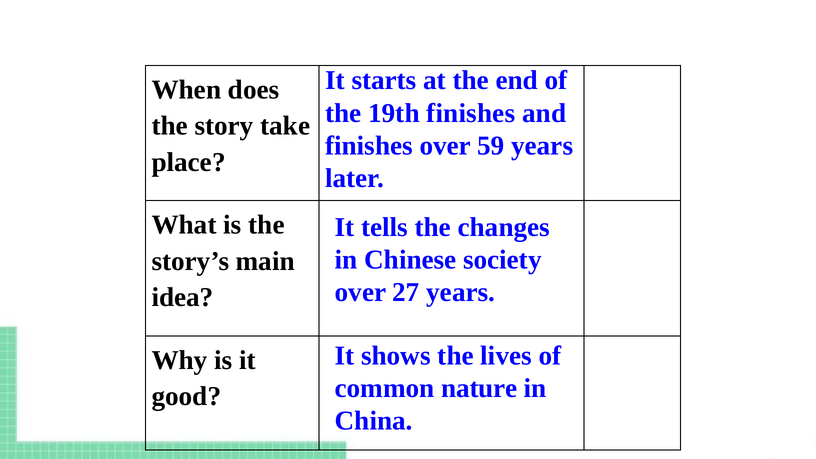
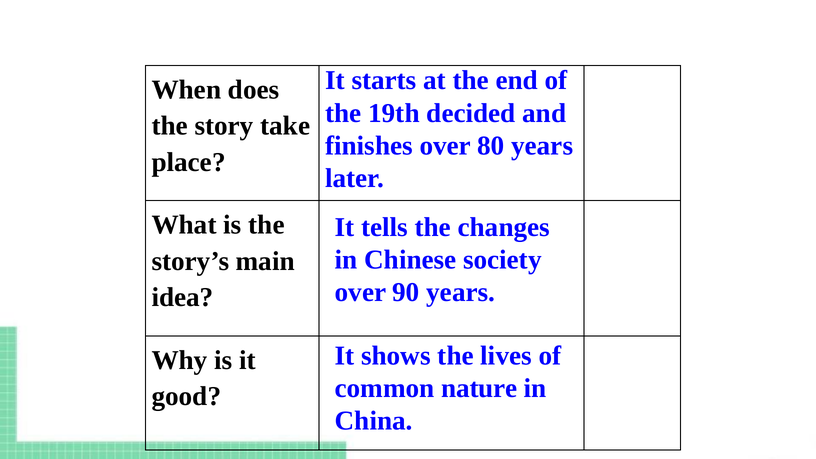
19th finishes: finishes -> decided (471, 113)
59: 59 -> 80 (491, 146)
27: 27 -> 90 (406, 292)
